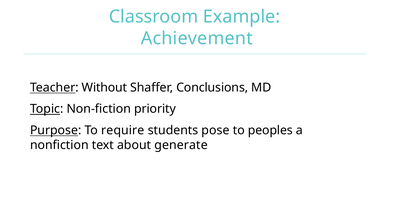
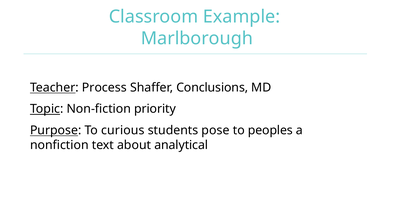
Achievement: Achievement -> Marlborough (197, 38)
Without: Without -> Process (104, 87)
require: require -> curious (123, 130)
generate: generate -> analytical (181, 145)
